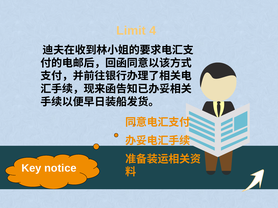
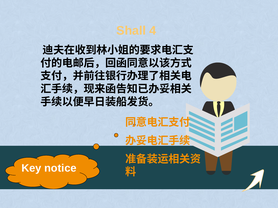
Limit: Limit -> Shall (131, 31)
